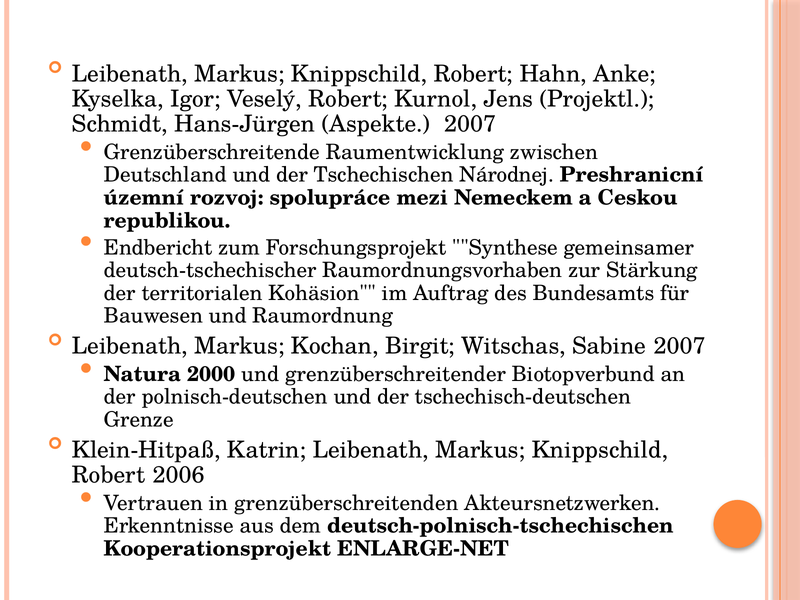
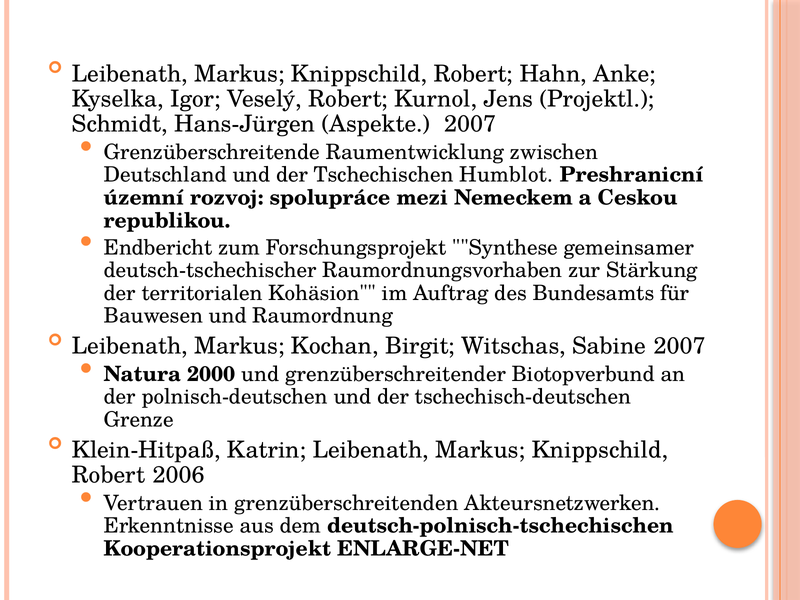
Národnej: Národnej -> Humblot (506, 175)
